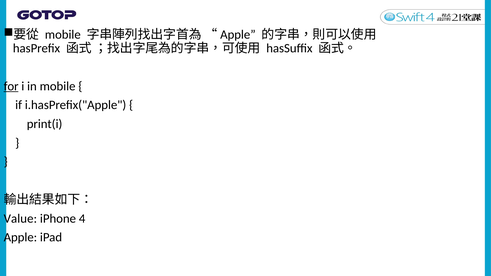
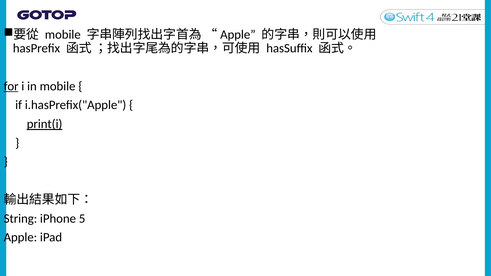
print(i underline: none -> present (45, 124)
Value: Value -> String (20, 219)
4: 4 -> 5 (82, 219)
